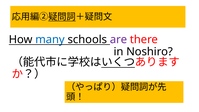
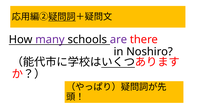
many colour: blue -> purple (50, 39)
